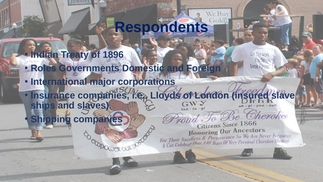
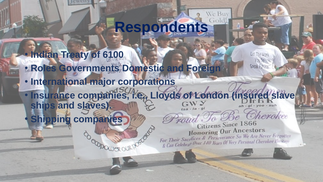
1896: 1896 -> 6100 (113, 55)
